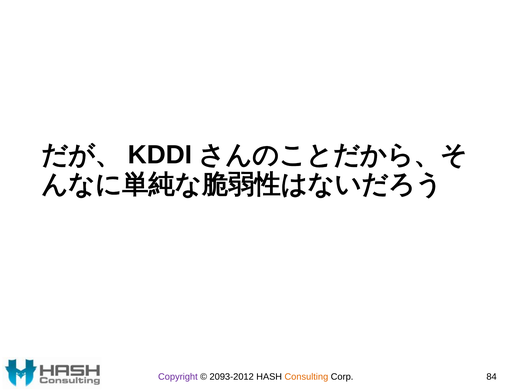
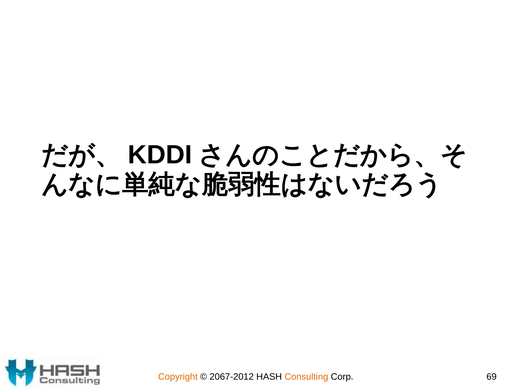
Copyright colour: purple -> orange (178, 377)
2093-2012: 2093-2012 -> 2067-2012 (232, 377)
84: 84 -> 69 (492, 377)
